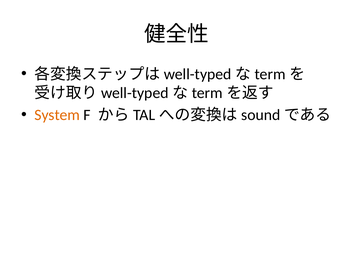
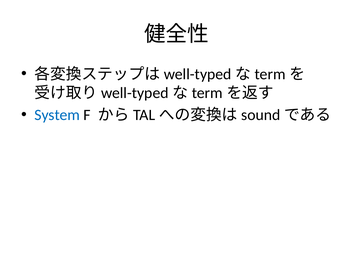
System colour: orange -> blue (57, 115)
